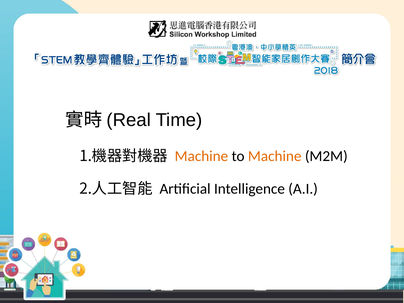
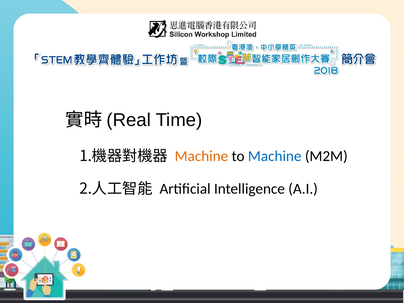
Machine colour: orange -> blue (275, 156)
